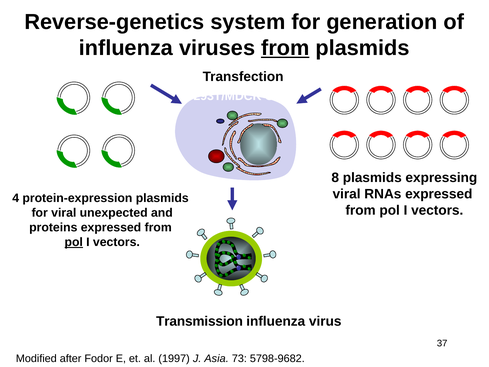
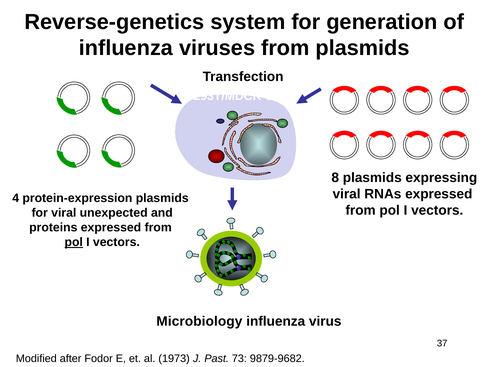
from underline: present -> none (285, 48)
Transmission: Transmission -> Microbiology (199, 321)
1997: 1997 -> 1973 (174, 358)
Asia: Asia -> Past (217, 358)
5798-9682: 5798-9682 -> 9879-9682 (277, 358)
